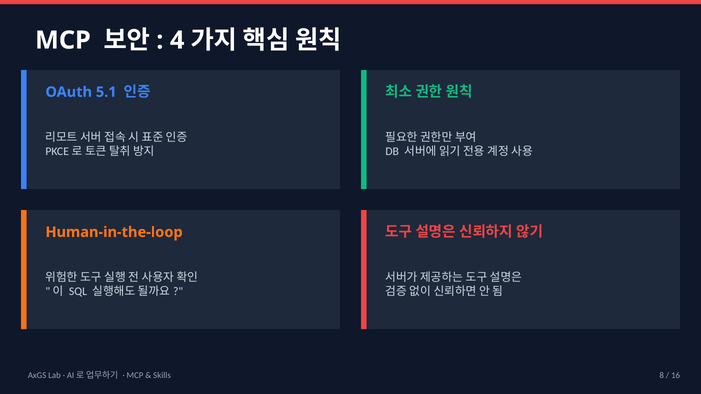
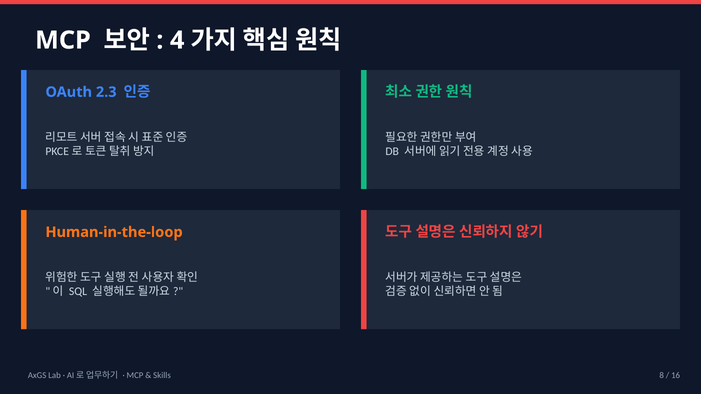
5.1: 5.1 -> 2.3 (106, 92)
